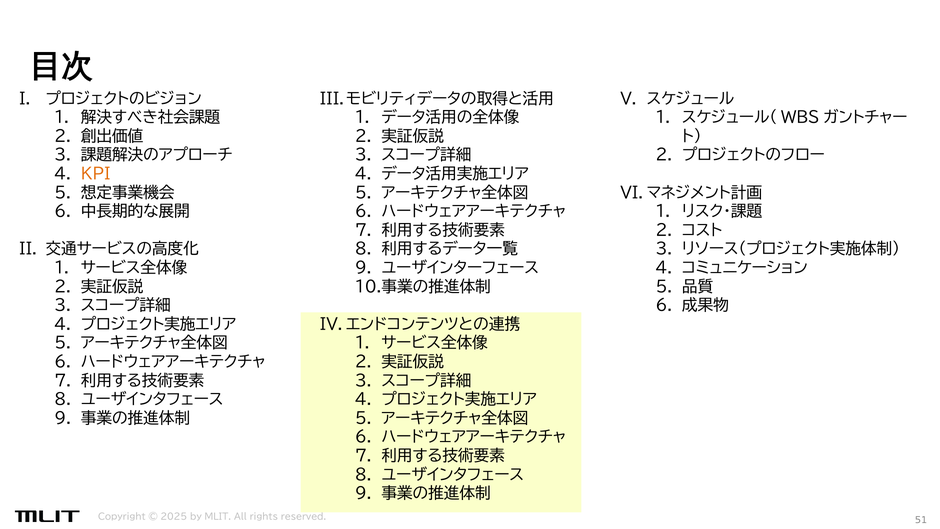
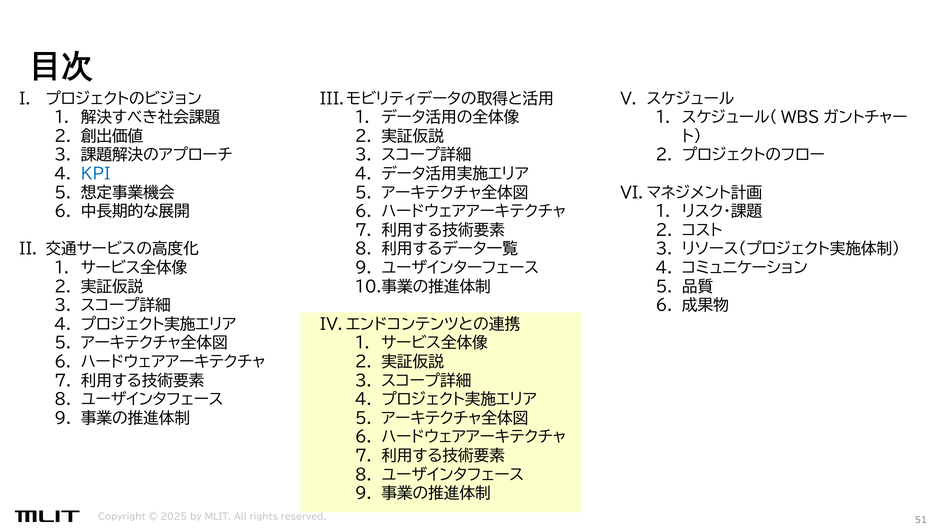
KPI colour: orange -> blue (96, 174)
